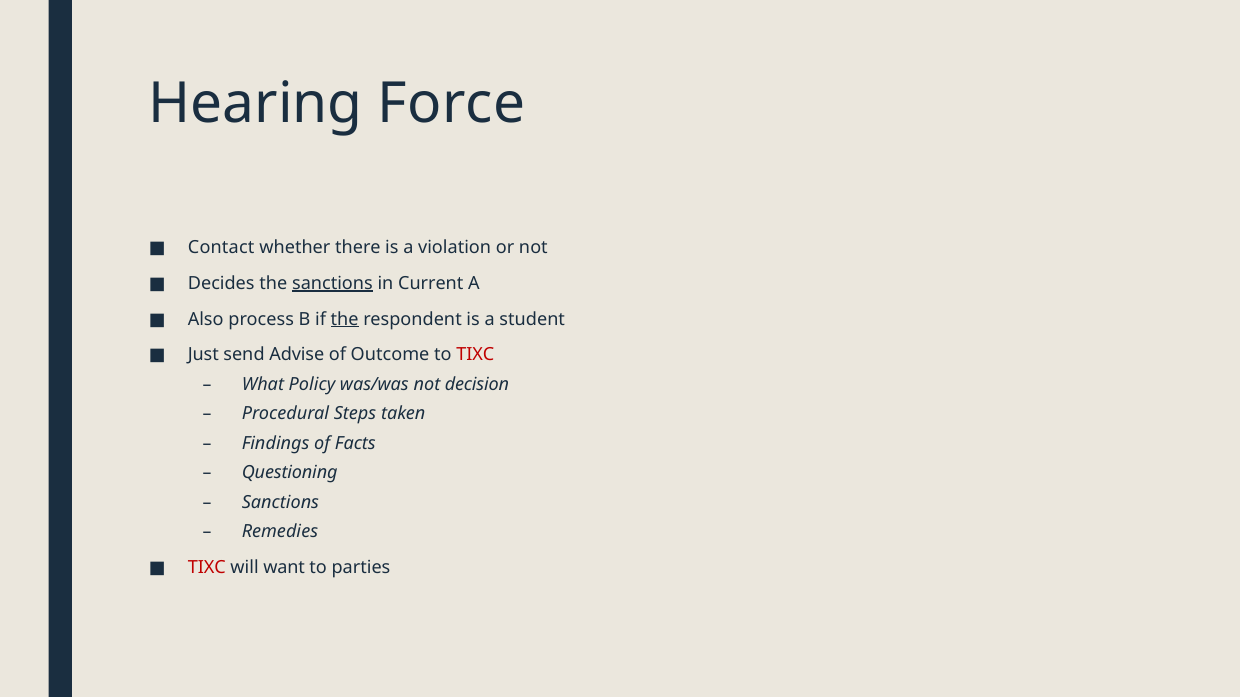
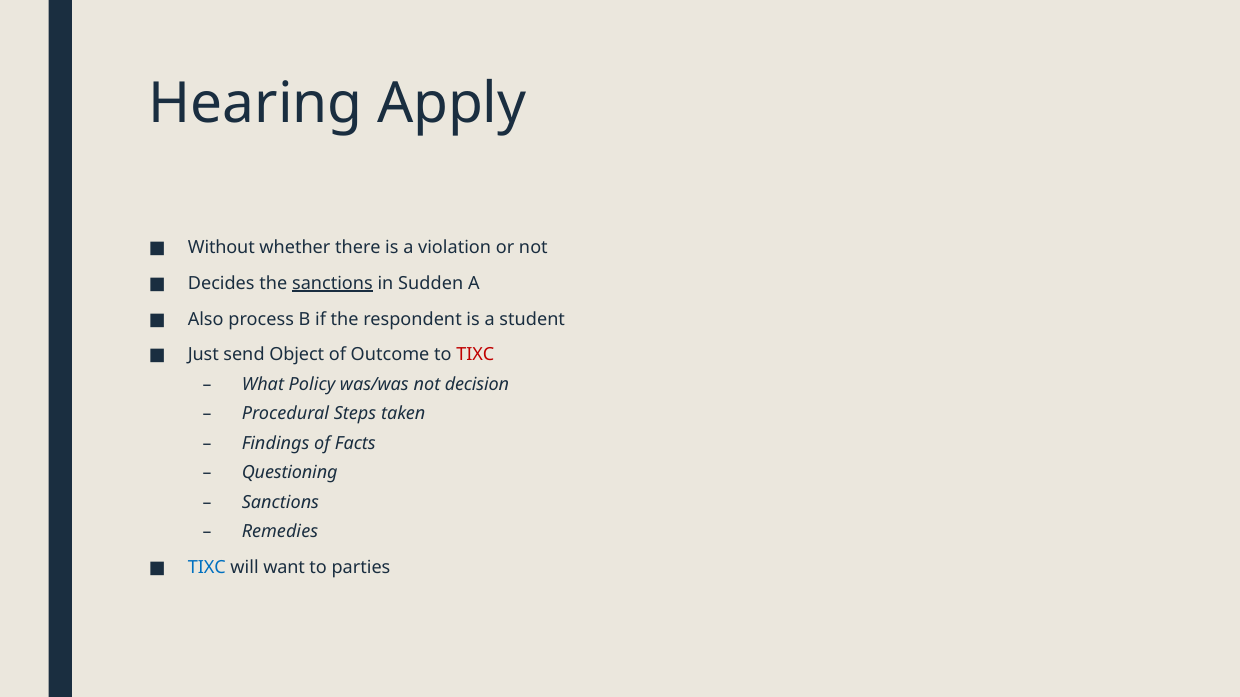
Force: Force -> Apply (452, 104)
Contact: Contact -> Without (221, 248)
Current: Current -> Sudden (431, 283)
the underline: present -> none (345, 319)
Advise: Advise -> Object (297, 355)
TIXC colour: red -> blue (207, 568)
